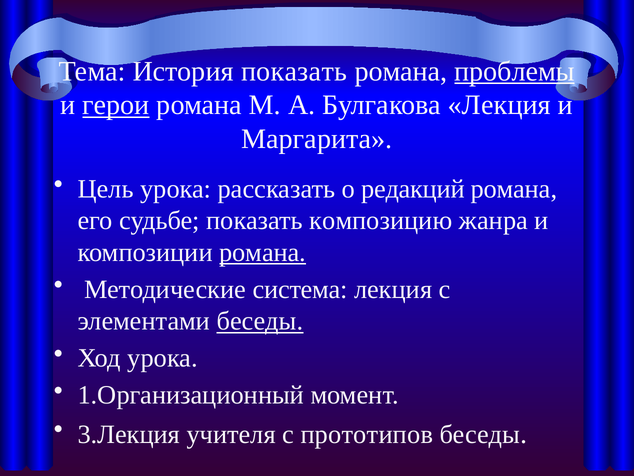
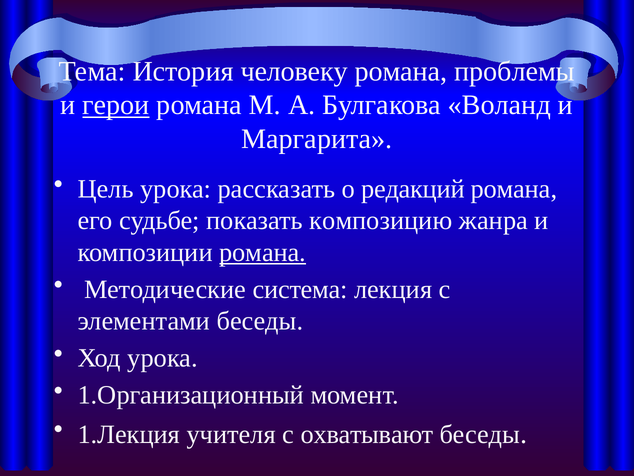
История показать: показать -> человеку (294, 71)
проблемы underline: present -> none (515, 71)
Булгакова Лекция: Лекция -> Воланд (499, 105)
беседы underline: present -> none (260, 321)
3.Лекция: 3.Лекция -> 1.Лекция (129, 434)
прототипов: прототипов -> охватывают (367, 434)
